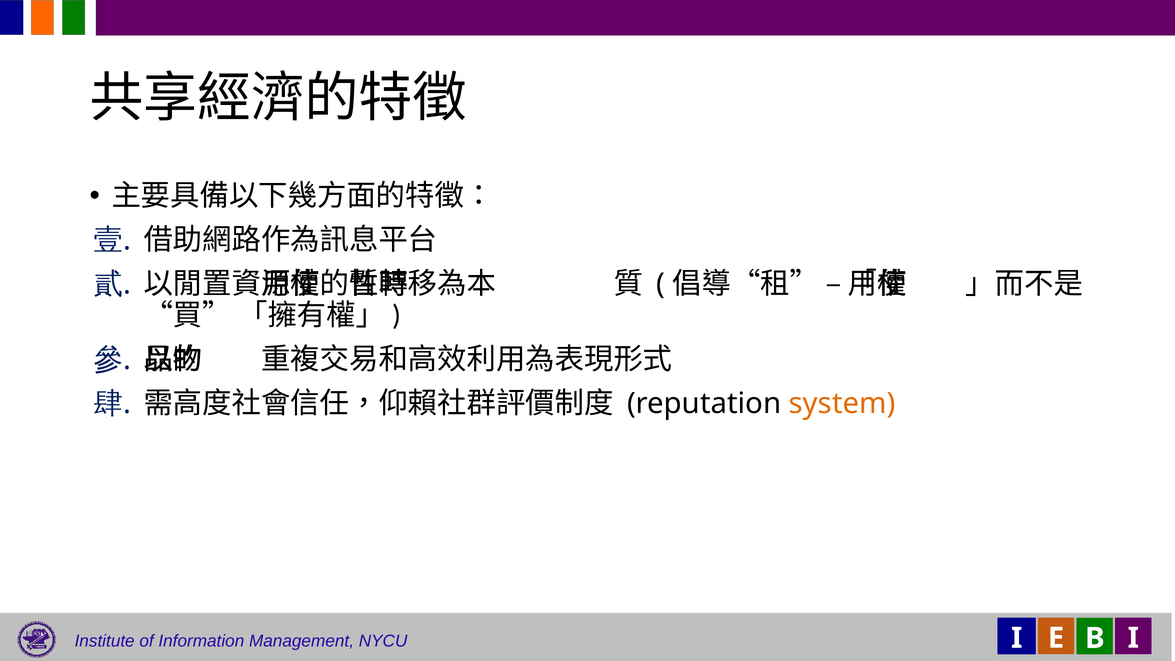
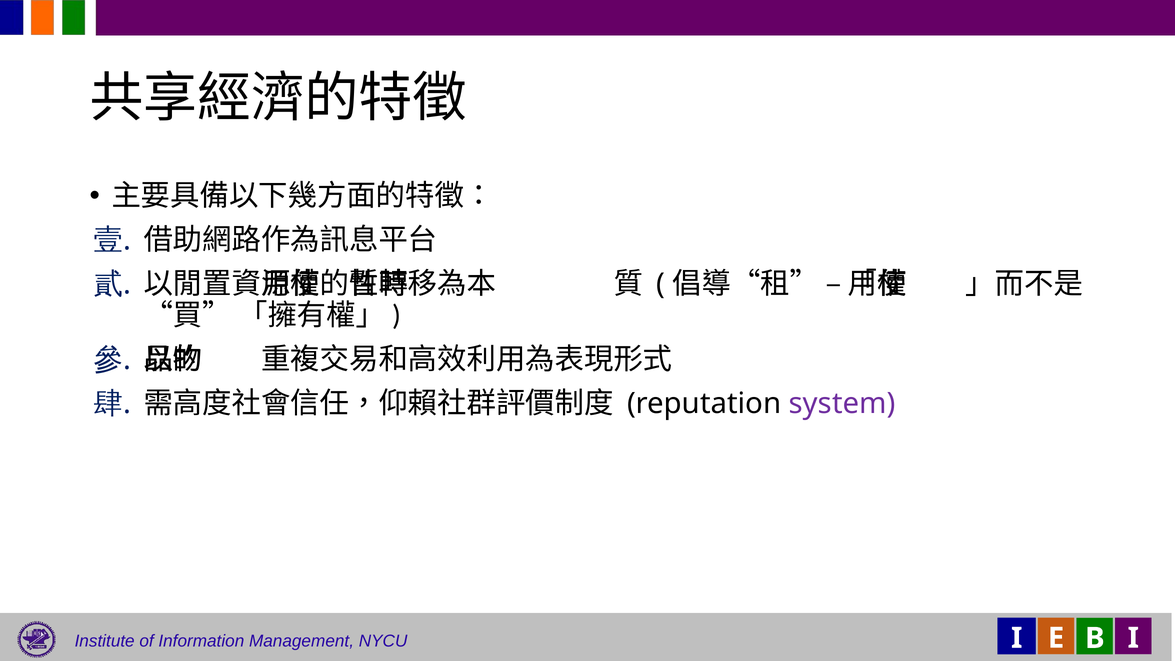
system colour: orange -> purple (842, 404)
